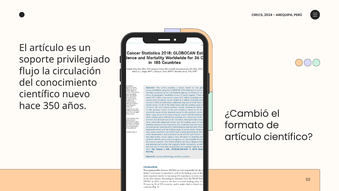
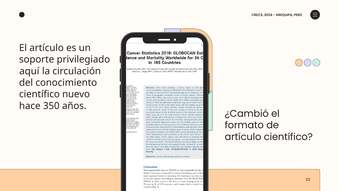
flujo: flujo -> aquí (29, 71)
